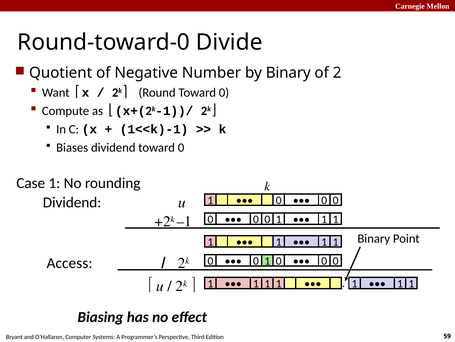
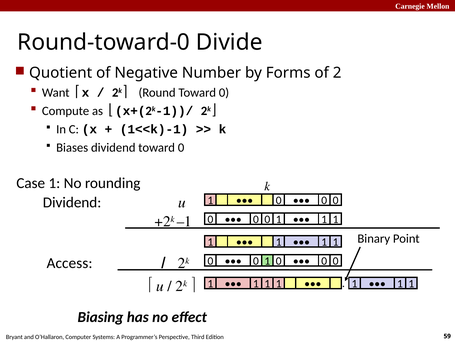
by Binary: Binary -> Forms (288, 73)
